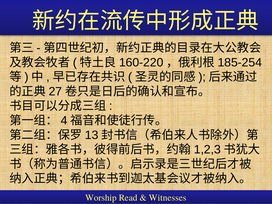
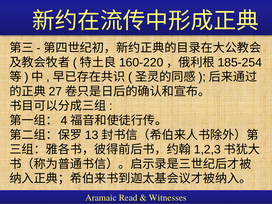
Worship: Worship -> Aramaic (101, 198)
